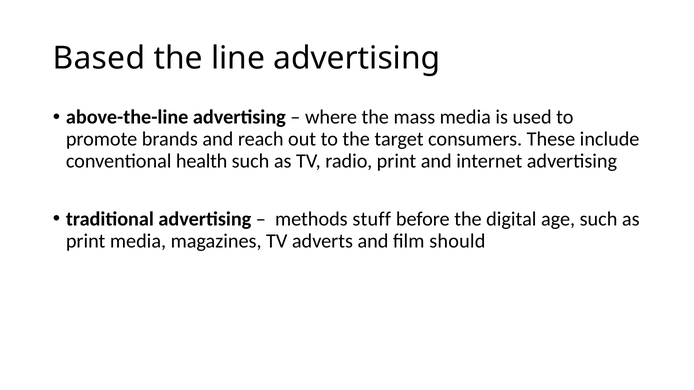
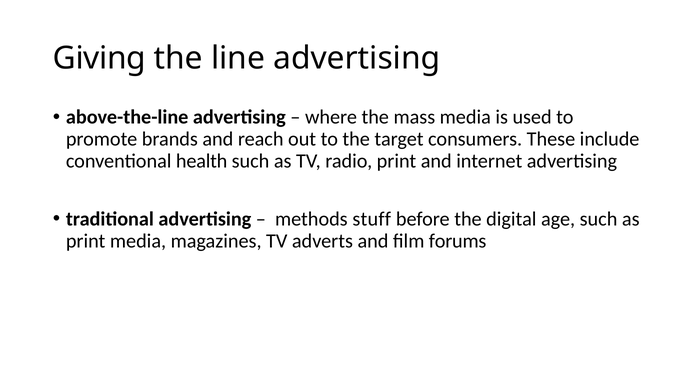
Based: Based -> Giving (99, 58)
should: should -> forums (458, 241)
